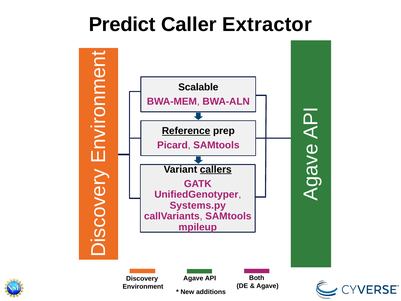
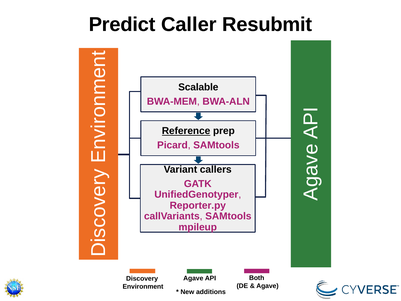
Extractor: Extractor -> Resubmit (267, 25)
callers underline: present -> none (216, 169)
Systems.py: Systems.py -> Reporter.py (198, 205)
